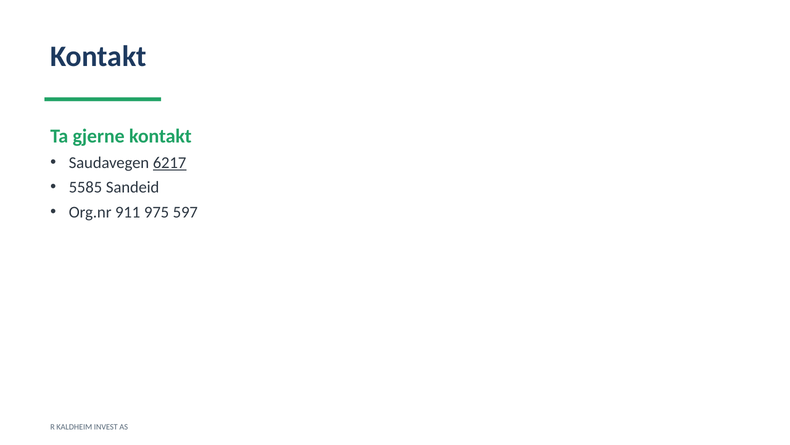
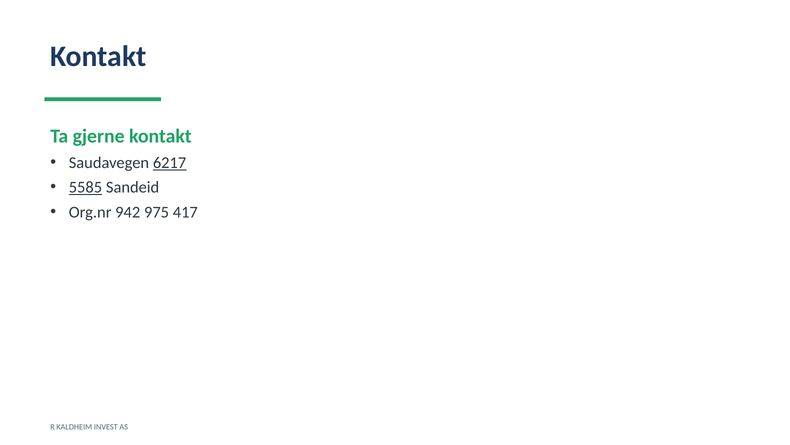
5585 underline: none -> present (85, 187)
911: 911 -> 942 (128, 212)
597: 597 -> 417 (185, 212)
